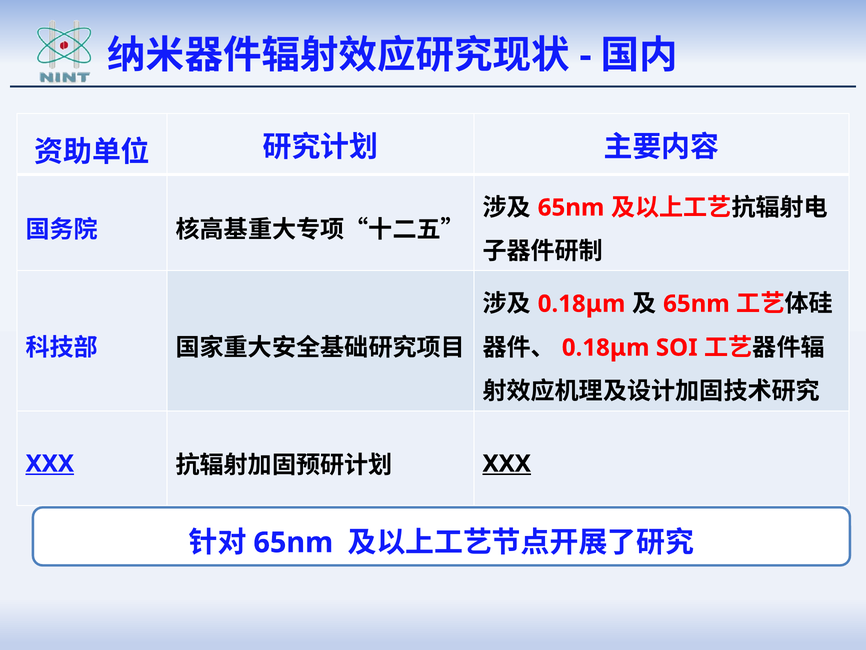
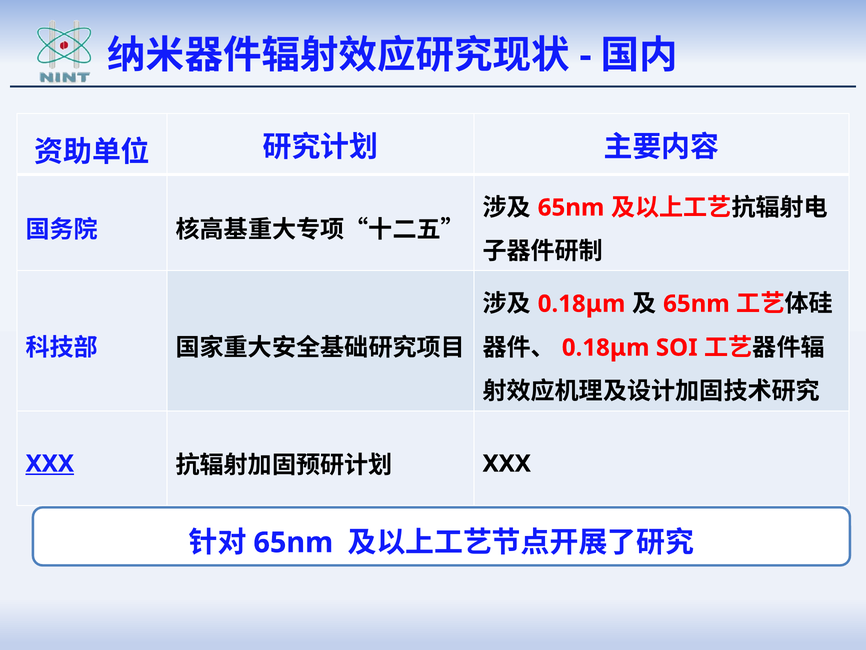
XXX underline: present -> none (507, 463)
